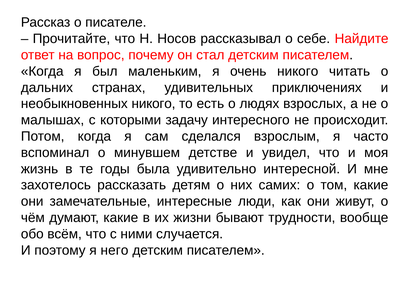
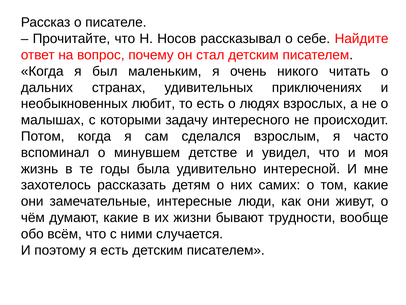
необыкновенных никого: никого -> любит (153, 104)
я него: него -> есть (114, 250)
